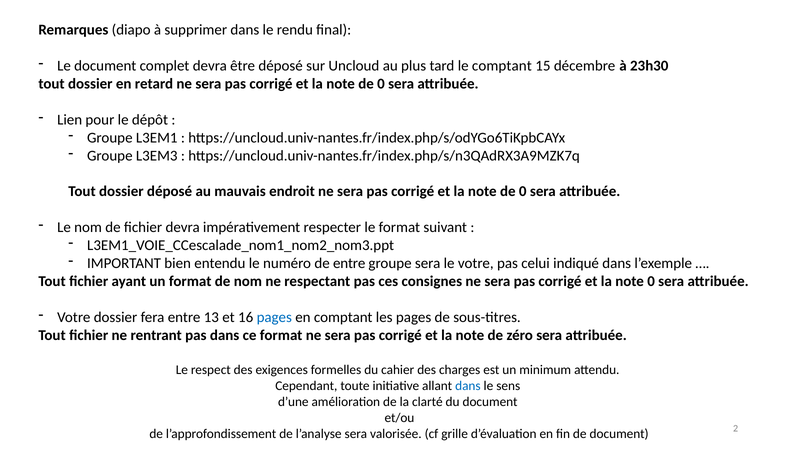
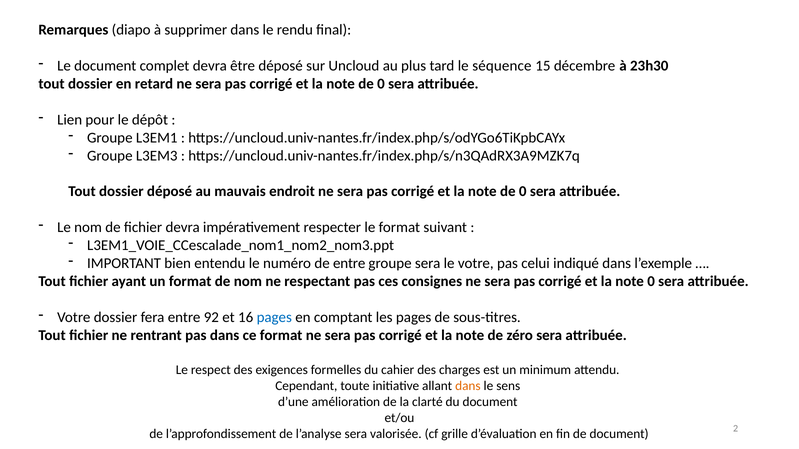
le comptant: comptant -> séquence (502, 66)
13: 13 -> 92 (211, 318)
dans colour: blue -> orange (468, 386)
